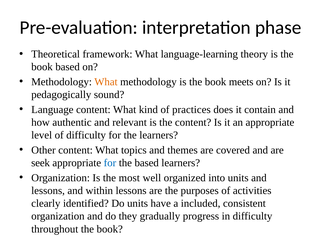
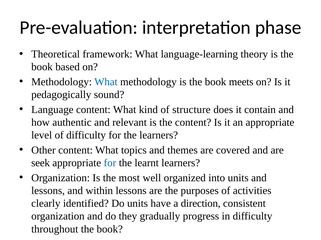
What colour: orange -> blue (106, 82)
practices: practices -> structure (191, 110)
the based: based -> learnt (147, 163)
included: included -> direction (201, 204)
